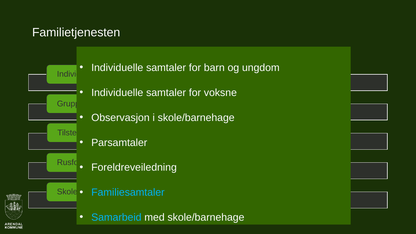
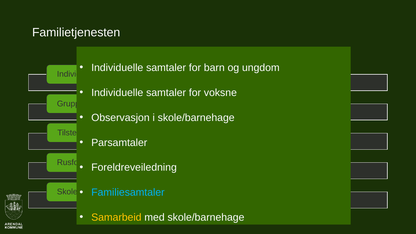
Samarbeid colour: light blue -> yellow (116, 217)
